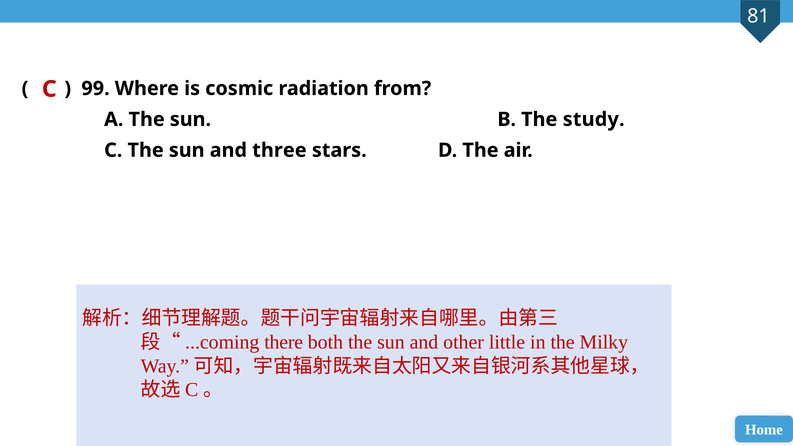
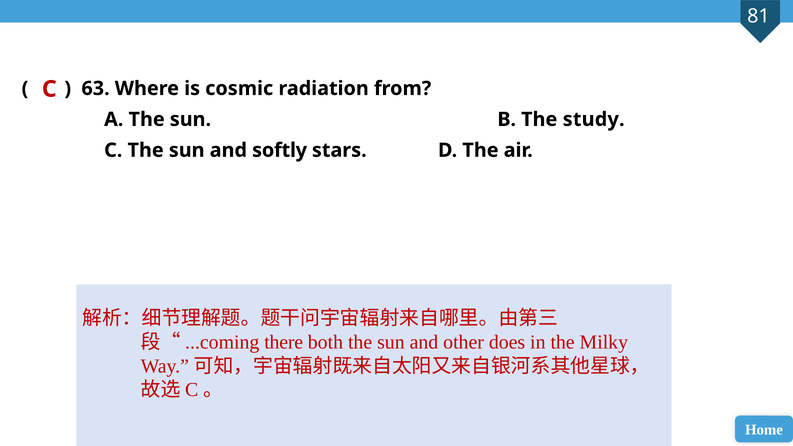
99: 99 -> 63 (96, 88)
three: three -> softly (280, 150)
little: little -> does (507, 342)
